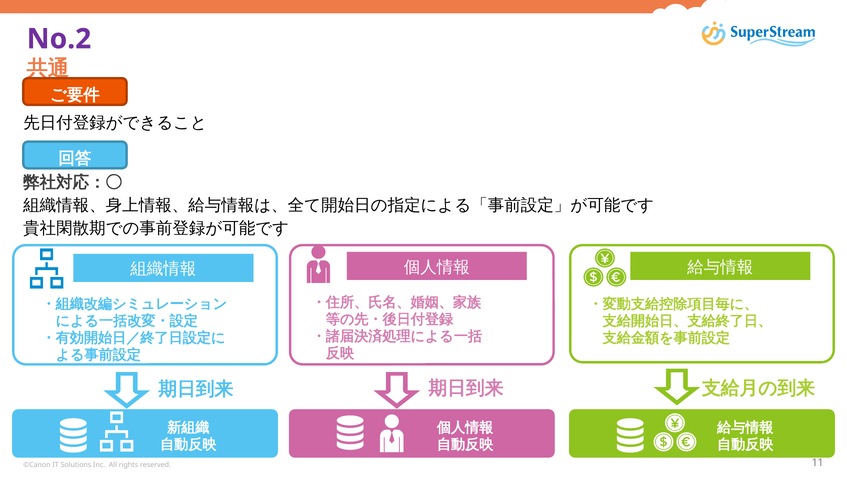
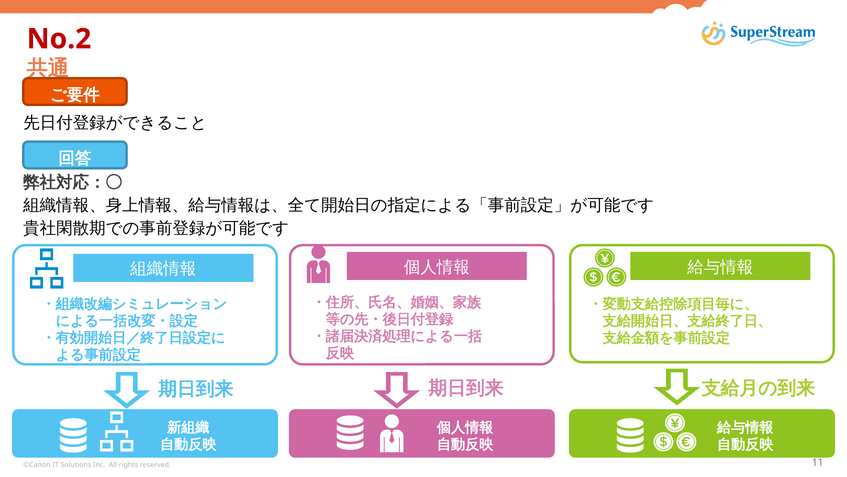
No.2 colour: purple -> red (59, 39)
